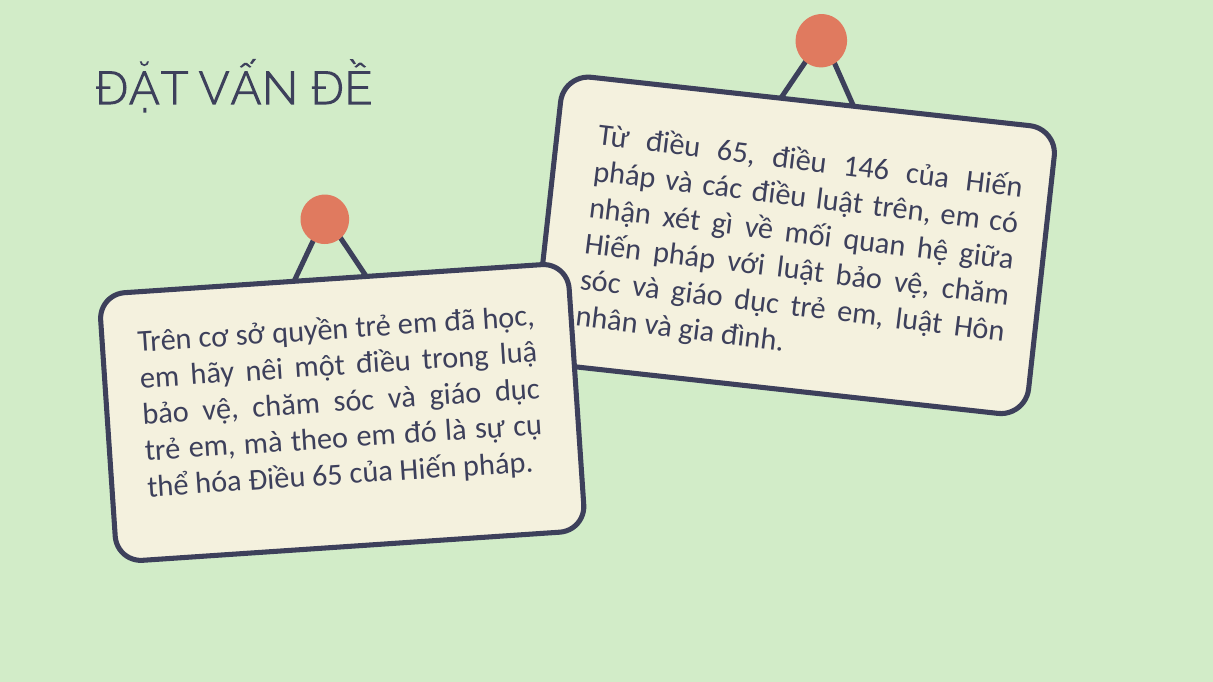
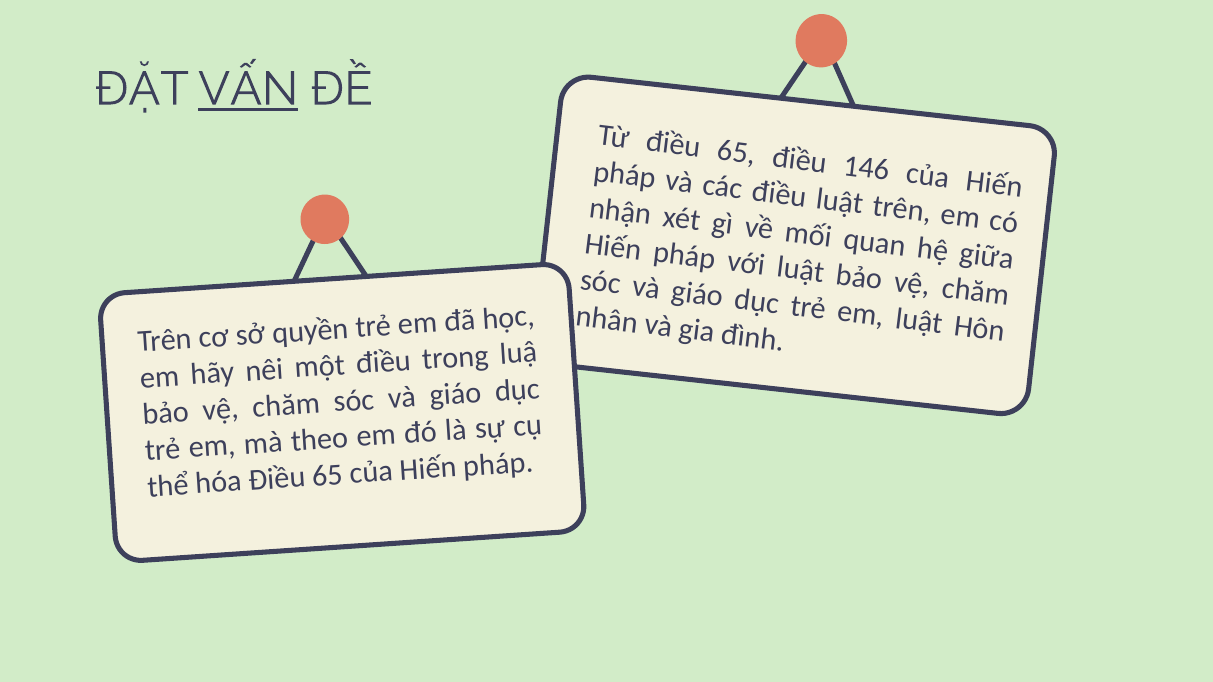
VẤN underline: none -> present (248, 89)
